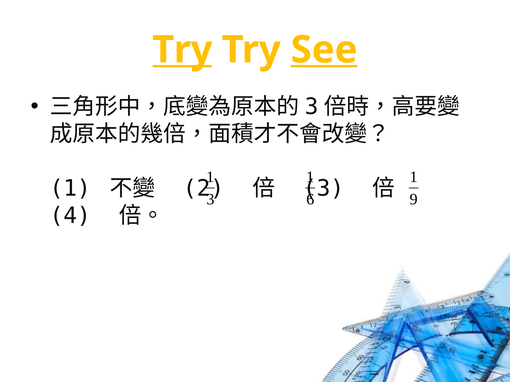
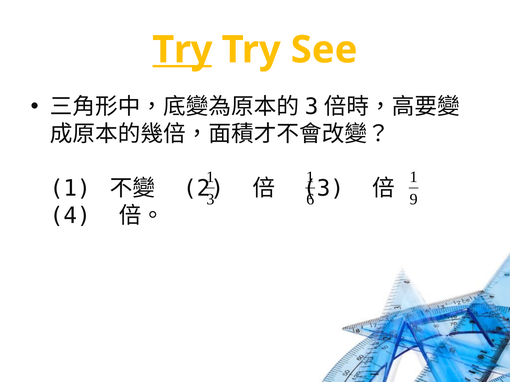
See underline: present -> none (324, 50)
